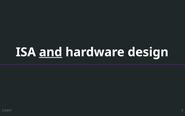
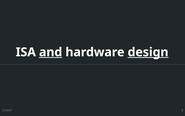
design underline: none -> present (148, 52)
